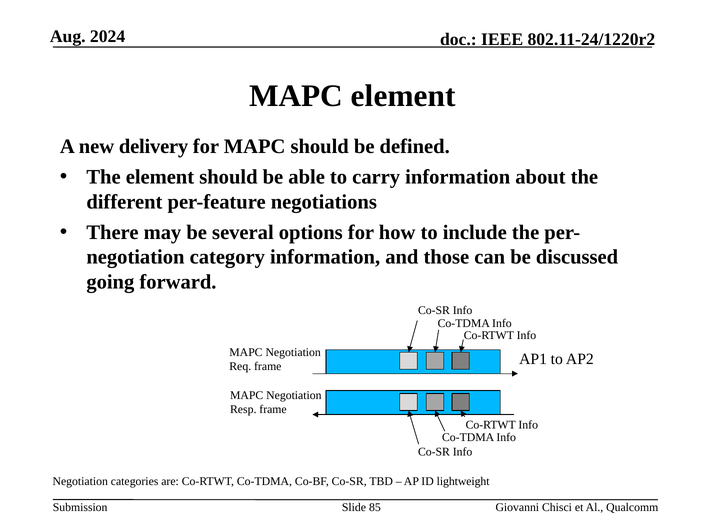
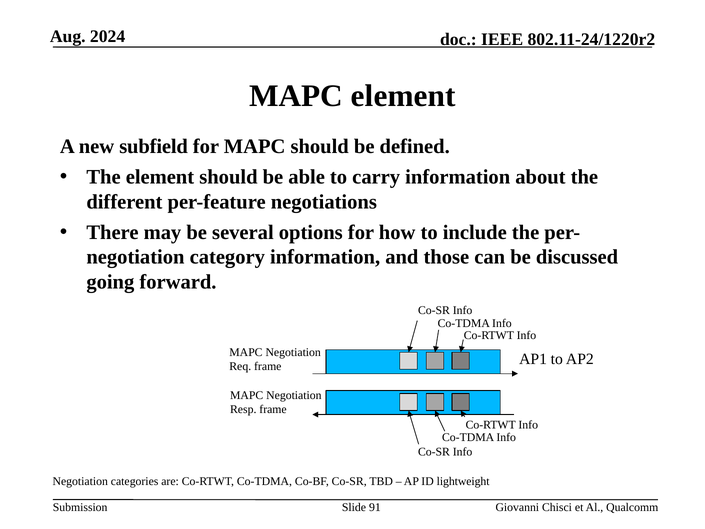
delivery: delivery -> subfield (154, 147)
85: 85 -> 91 (375, 507)
